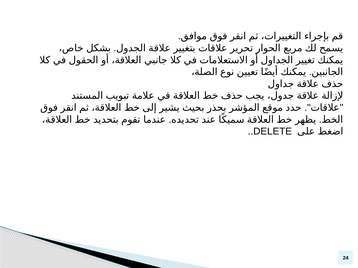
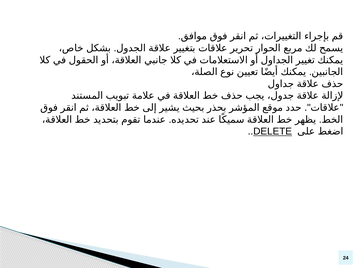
DELETE underline: none -> present (273, 132)
